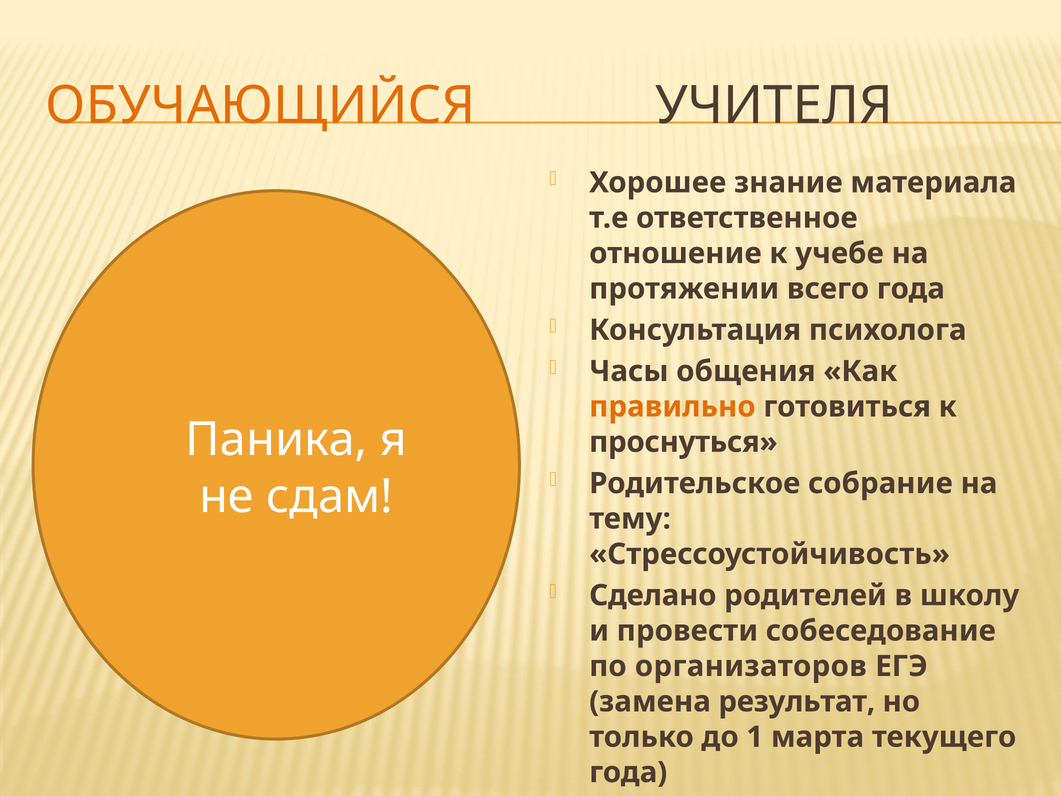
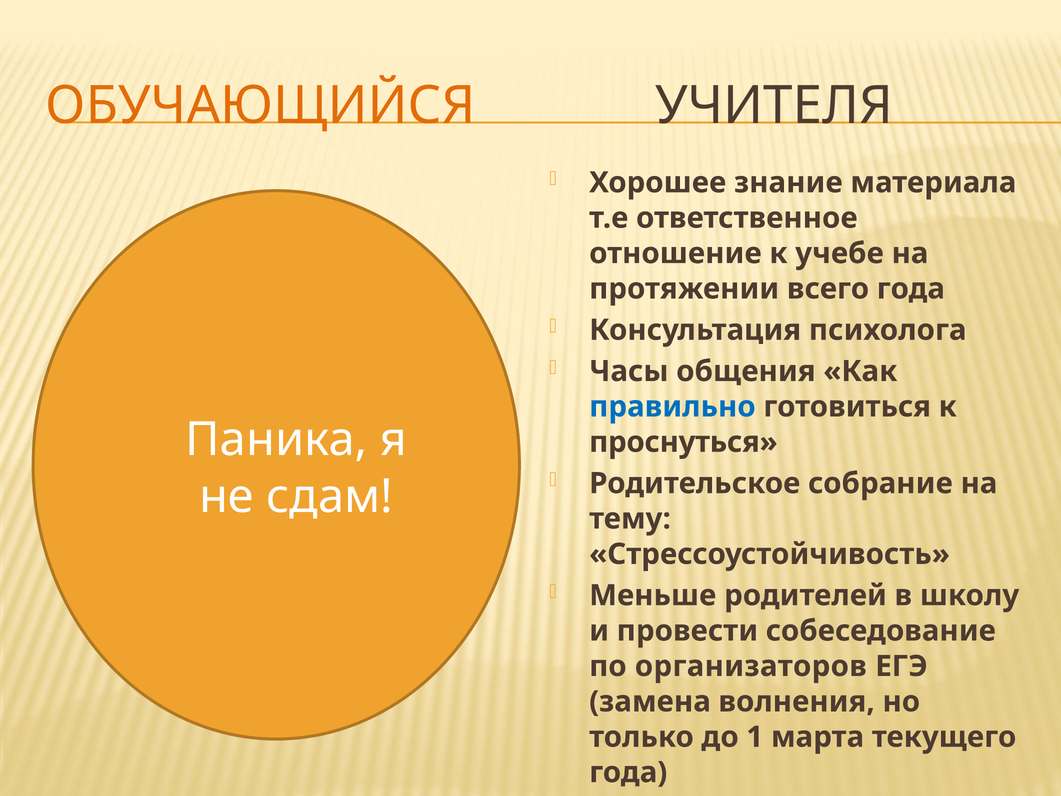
правильно colour: orange -> blue (672, 407)
Сделано: Сделано -> Меньше (653, 595)
результат: результат -> волнения (797, 701)
